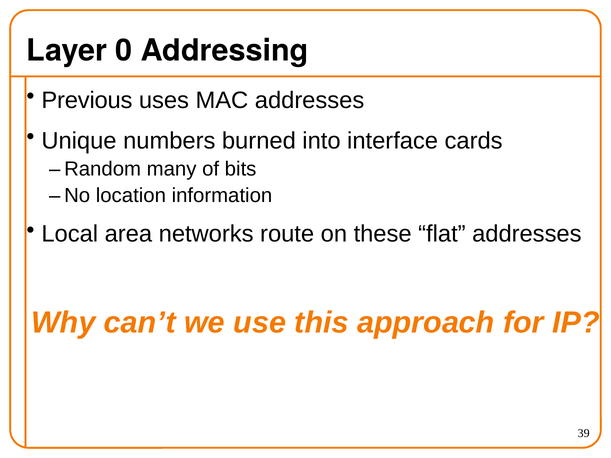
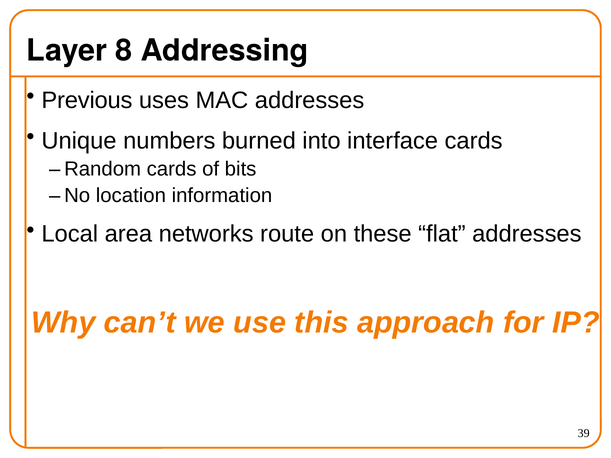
0: 0 -> 8 (124, 50)
Random many: many -> cards (172, 169)
